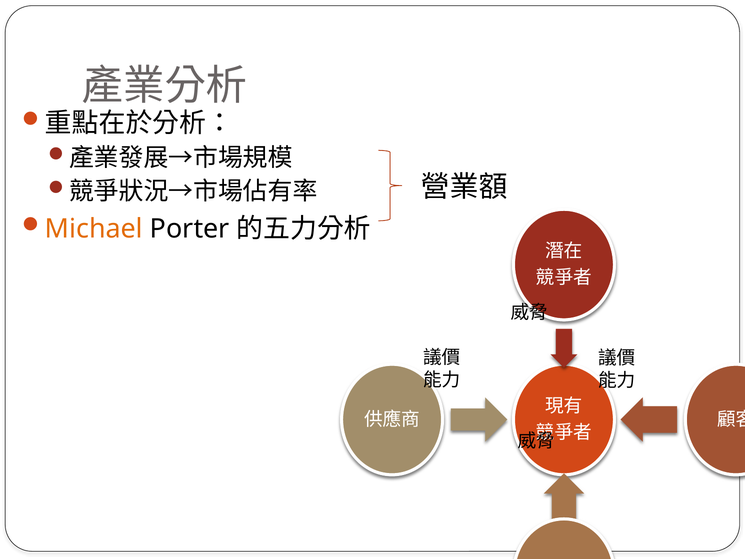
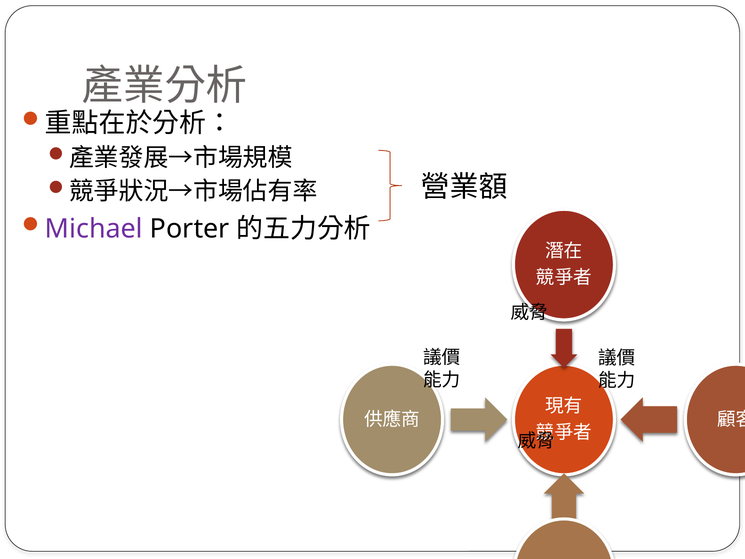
Michael colour: orange -> purple (94, 229)
